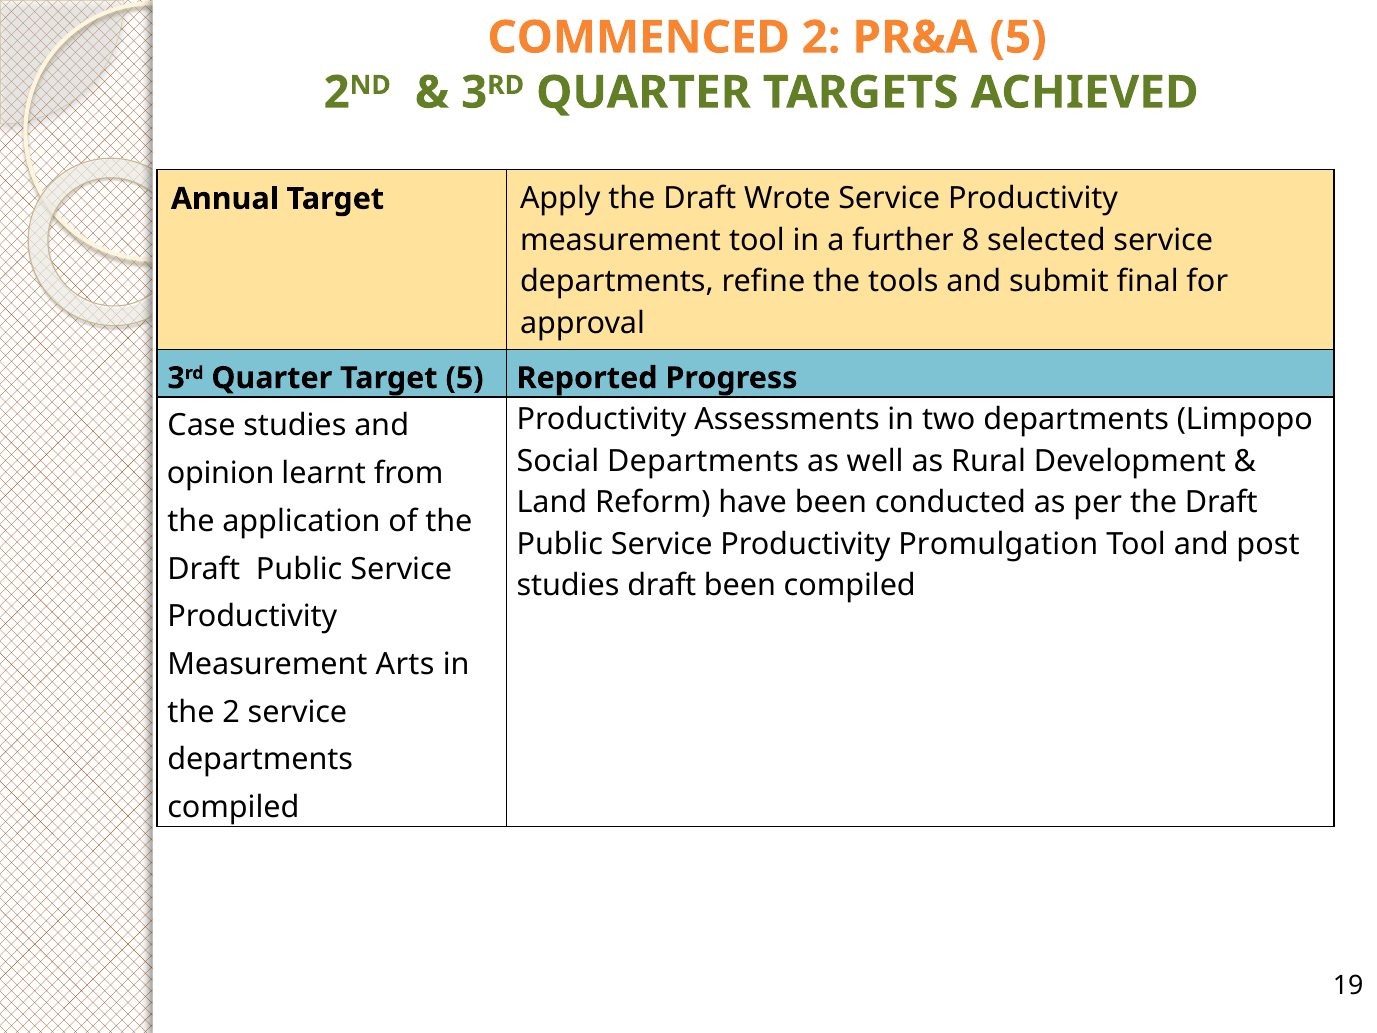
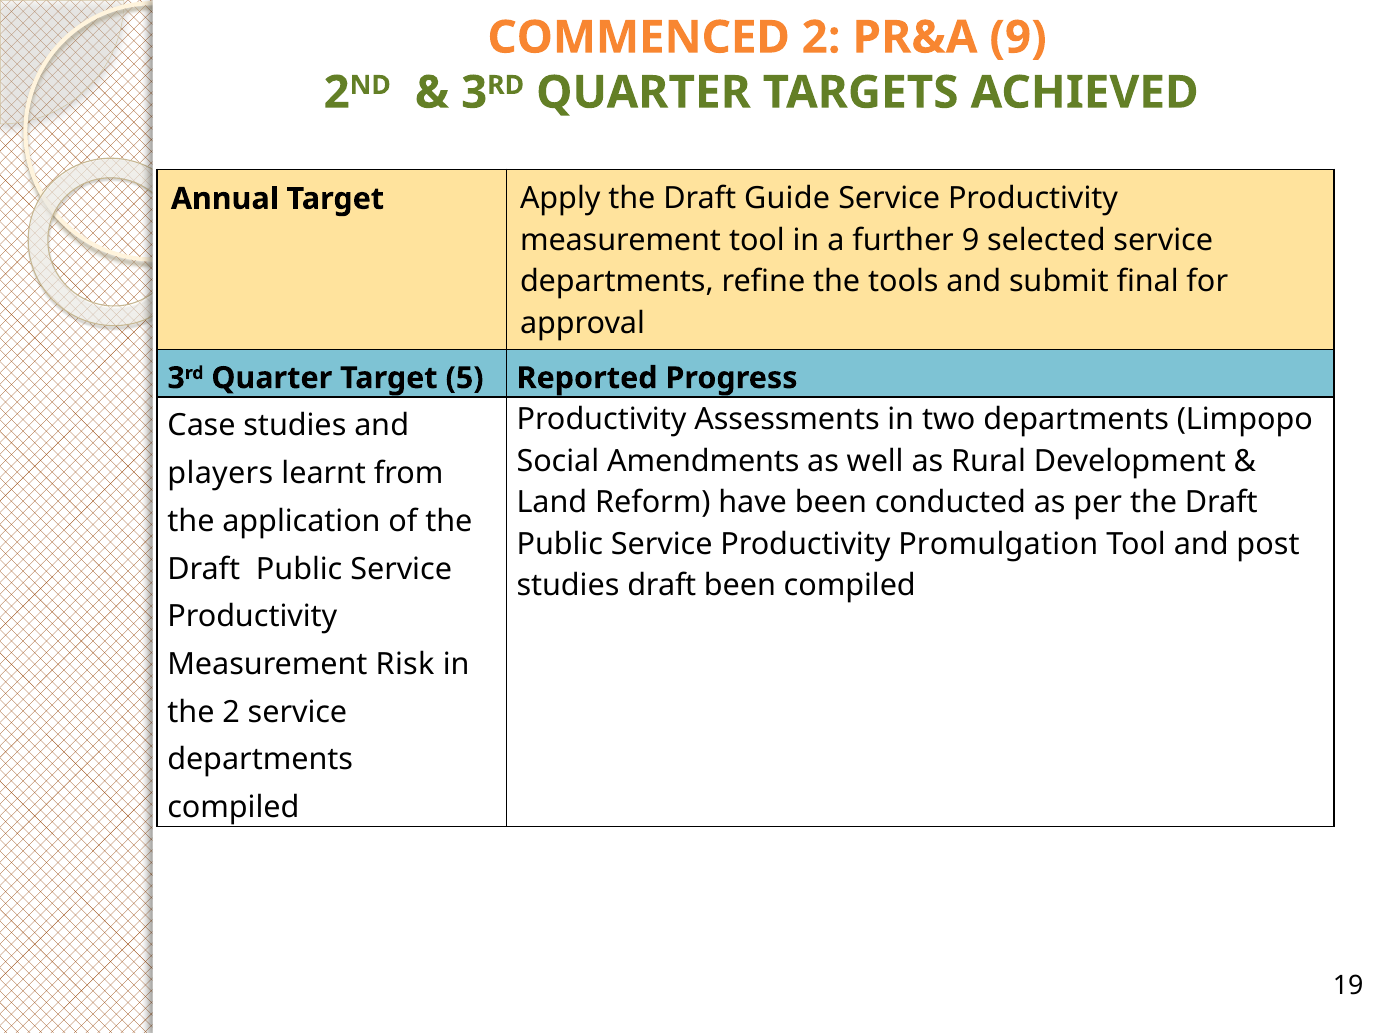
PR&A 5: 5 -> 9 (1018, 37)
Wrote: Wrote -> Guide (787, 199)
further 8: 8 -> 9 (971, 240)
Social Departments: Departments -> Amendments (703, 461)
opinion: opinion -> players (220, 473)
Arts: Arts -> Risk (405, 664)
